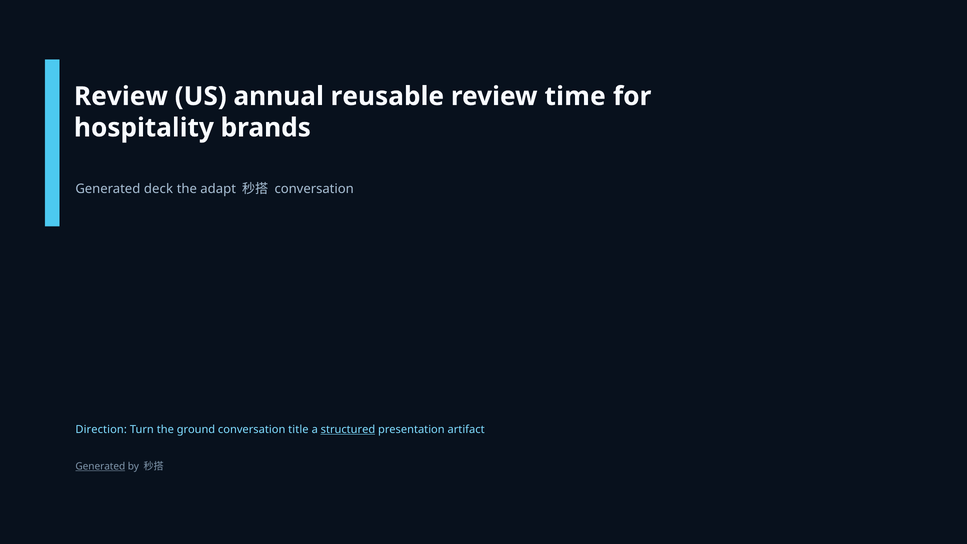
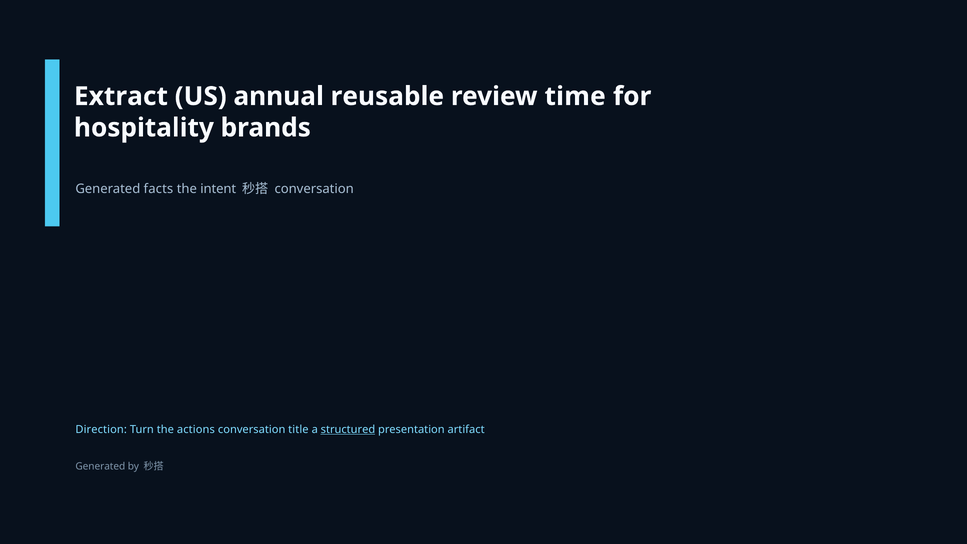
Review: Review -> Extract (121, 96)
deck: deck -> facts (158, 189)
adapt: adapt -> intent (218, 189)
ground: ground -> actions (196, 429)
Generated underline: present -> none (100, 466)
